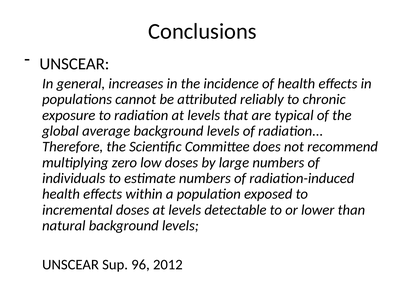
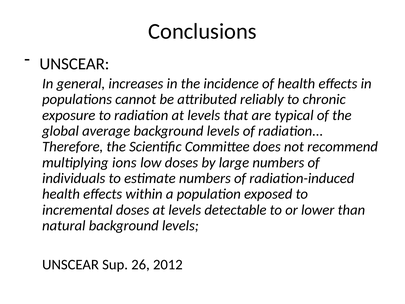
zero: zero -> ions (124, 162)
96: 96 -> 26 (141, 265)
